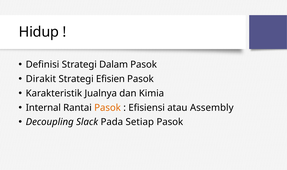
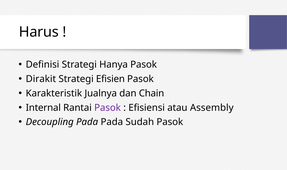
Hidup: Hidup -> Harus (39, 32)
Dalam: Dalam -> Hanya (114, 64)
Kimia: Kimia -> Chain (152, 93)
Pasok colour: orange -> purple (108, 107)
Decoupling Slack: Slack -> Pada (87, 122)
Setiap: Setiap -> Sudah (140, 122)
